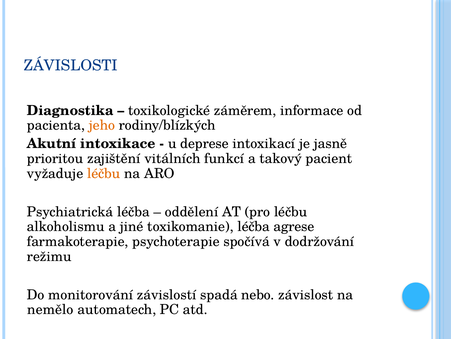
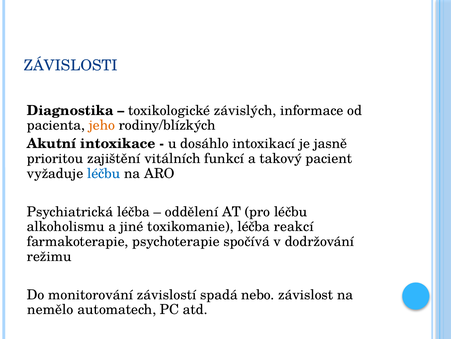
záměrem: záměrem -> závislých (245, 110)
deprese: deprese -> dosáhlo (204, 143)
léčbu colour: orange -> blue (104, 173)
agrese: agrese -> reakcí (294, 226)
